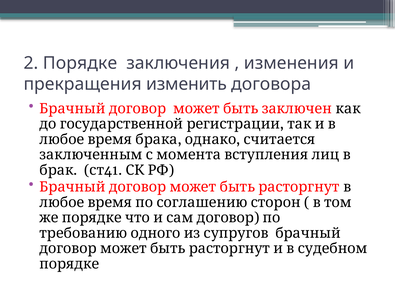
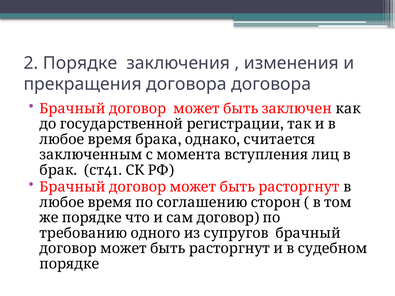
прекращения изменить: изменить -> договора (186, 84)
